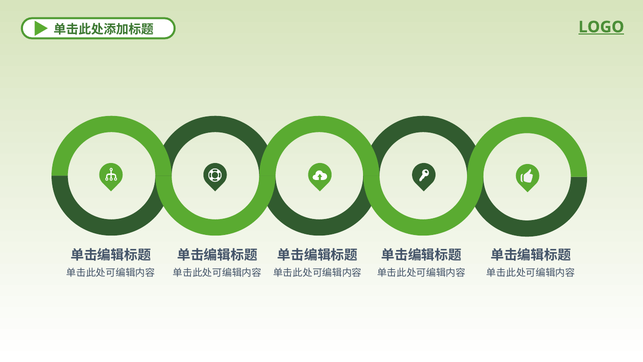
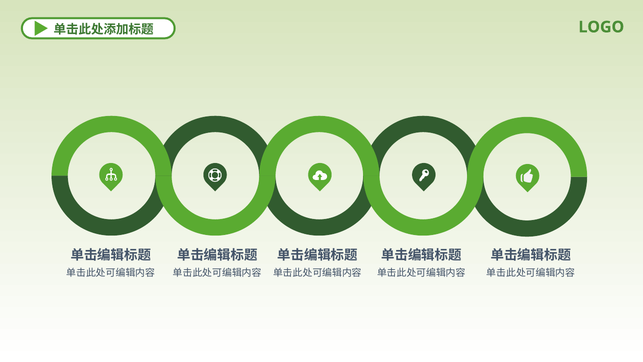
LOGO underline: present -> none (601, 27)
